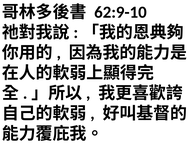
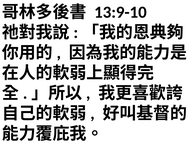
62:9-10: 62:9-10 -> 13:9-10 (120, 12)
